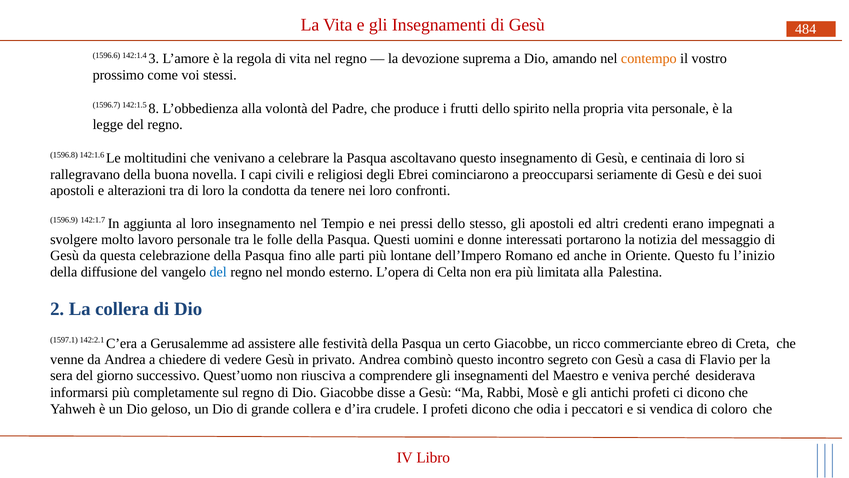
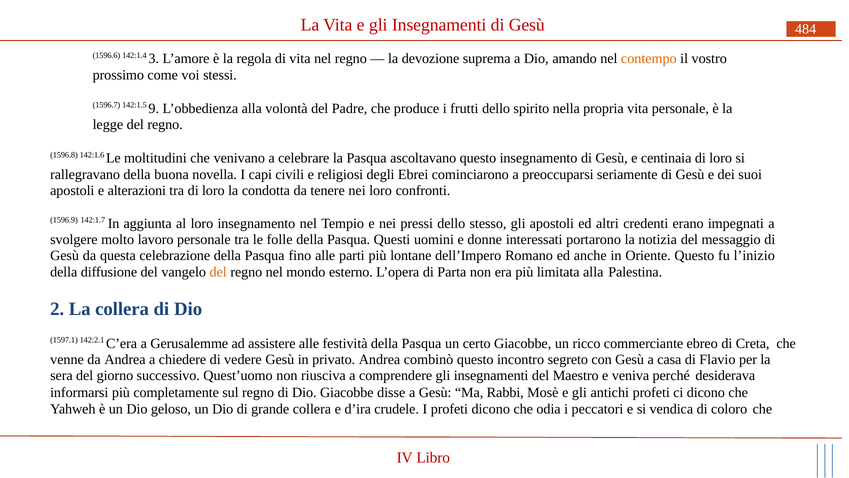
8: 8 -> 9 (154, 108)
del colour: blue -> orange (218, 272)
Celta: Celta -> Parta (452, 272)
